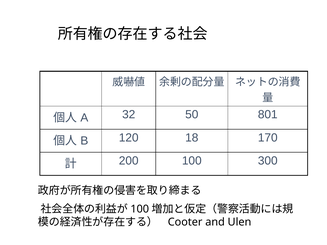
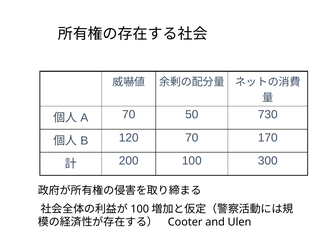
32: 32 -> 70 (129, 115)
801: 801 -> 730 (268, 115)
120 18: 18 -> 70 (192, 138)
